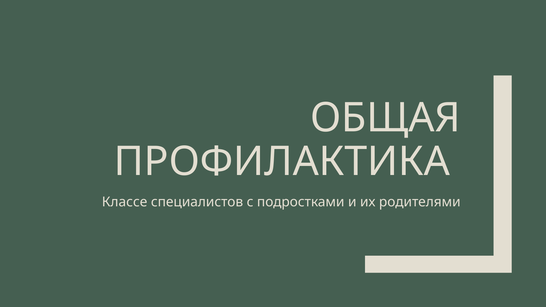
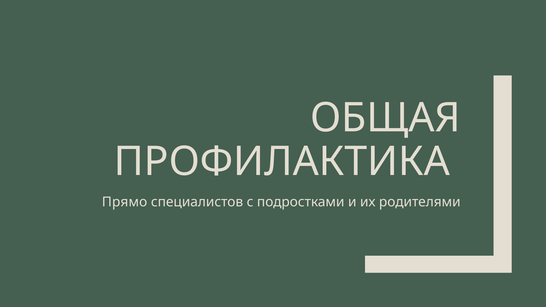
Классе: Классе -> Прямо (125, 202)
